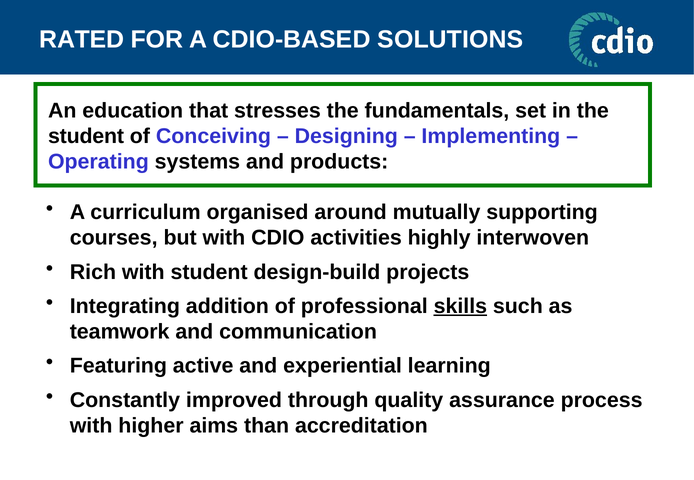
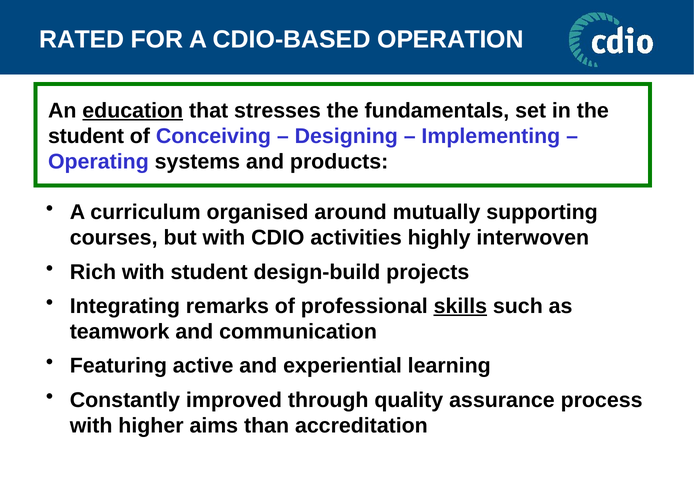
SOLUTIONS: SOLUTIONS -> OPERATION (450, 39)
education underline: none -> present (133, 111)
addition: addition -> remarks (227, 306)
